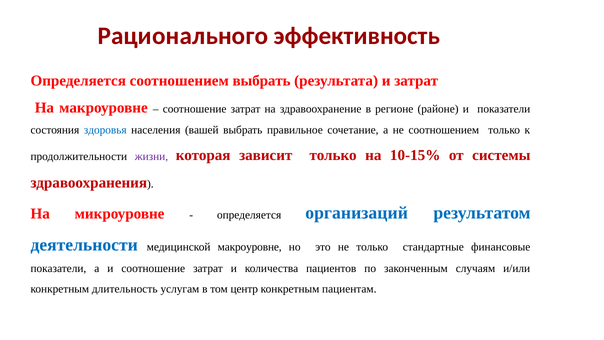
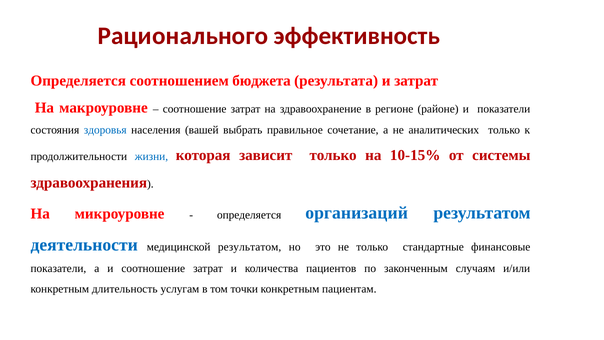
выбрать: выбрать -> бюджета (262, 81)
не соотношением: соотношением -> аналитических (444, 130)
жизни colour: purple -> blue (151, 157)
медицинской макроуровне: макроуровне -> результатом (250, 247)
центр: центр -> точки (244, 289)
